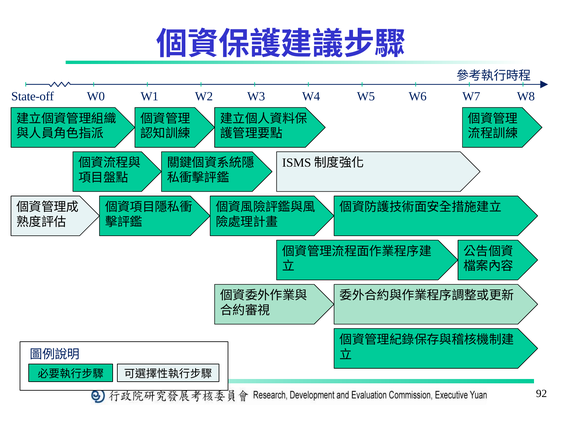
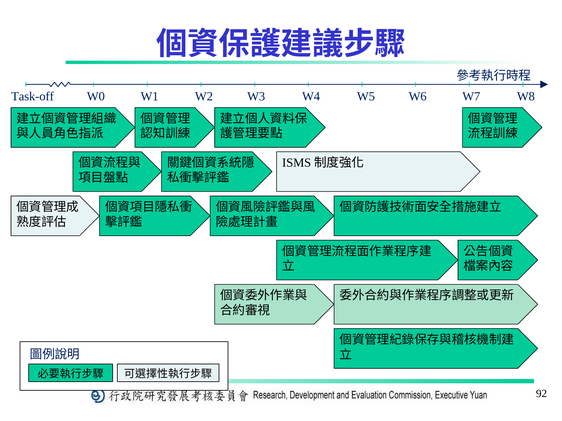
State-off: State-off -> Task-off (33, 97)
